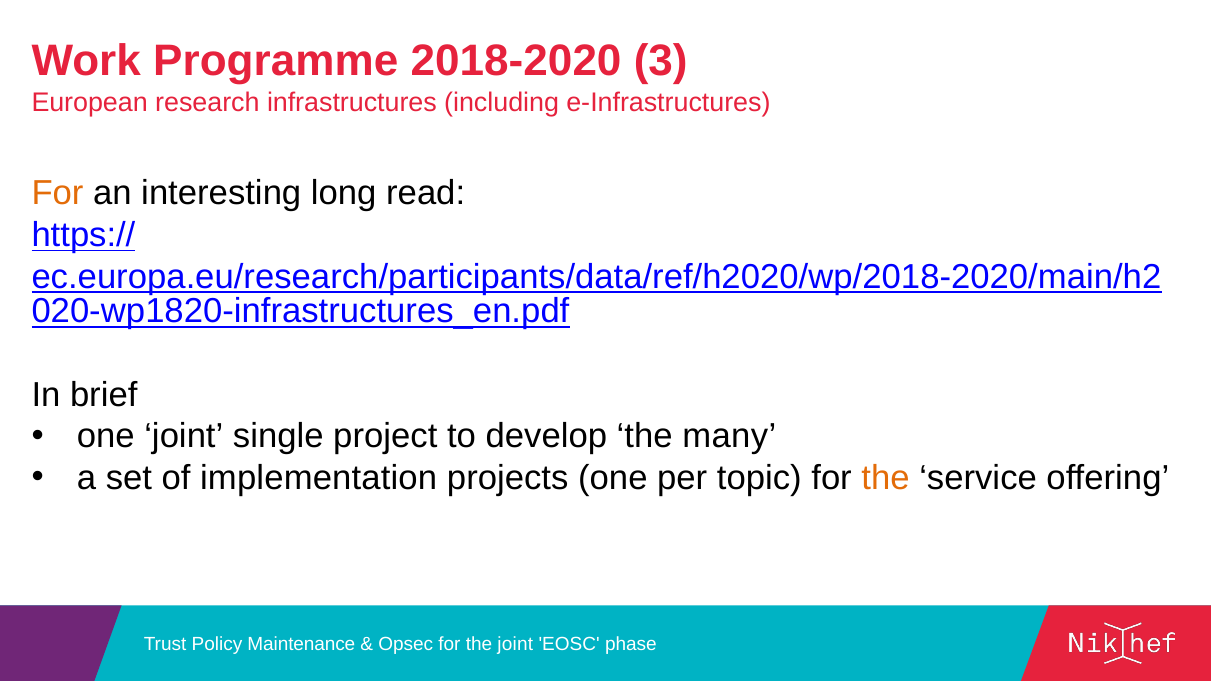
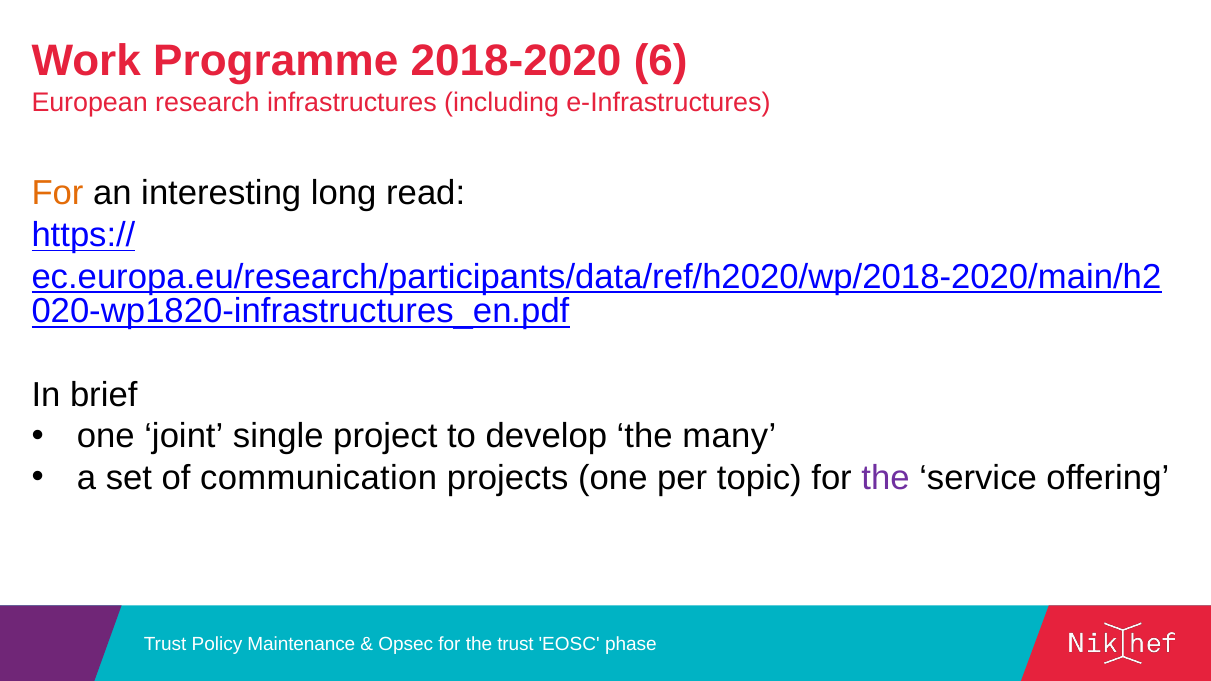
3: 3 -> 6 (661, 61)
implementation: implementation -> communication (319, 478)
the colour: orange -> purple (886, 478)
the joint: joint -> trust (516, 645)
